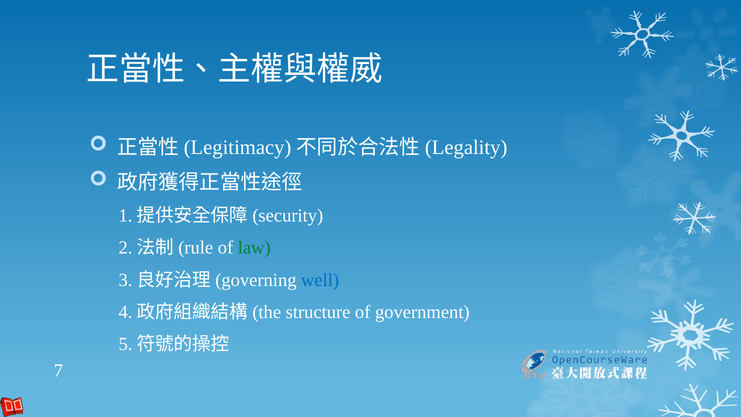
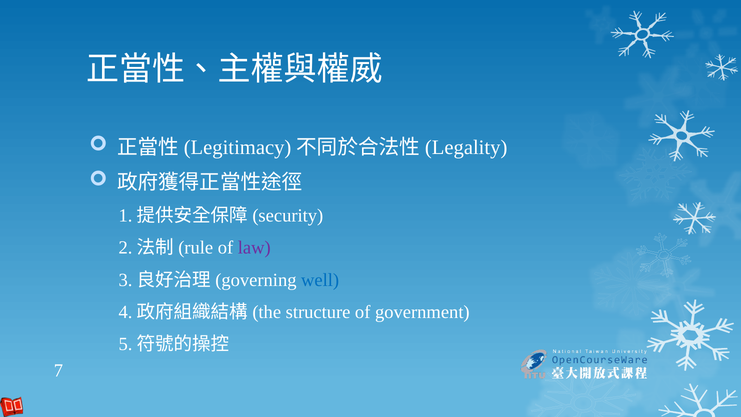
law colour: green -> purple (254, 248)
